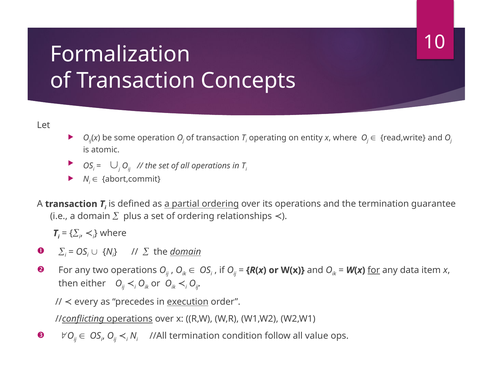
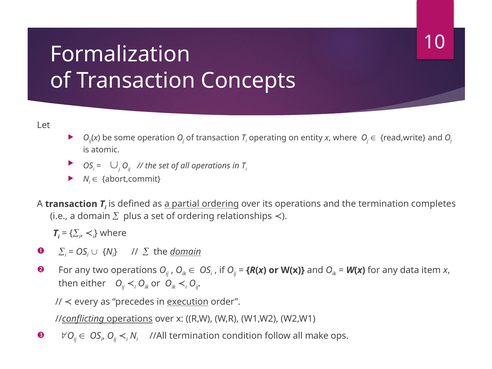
guarantee: guarantee -> completes (434, 204)
for underline: present -> none (374, 270)
value: value -> make (317, 336)
